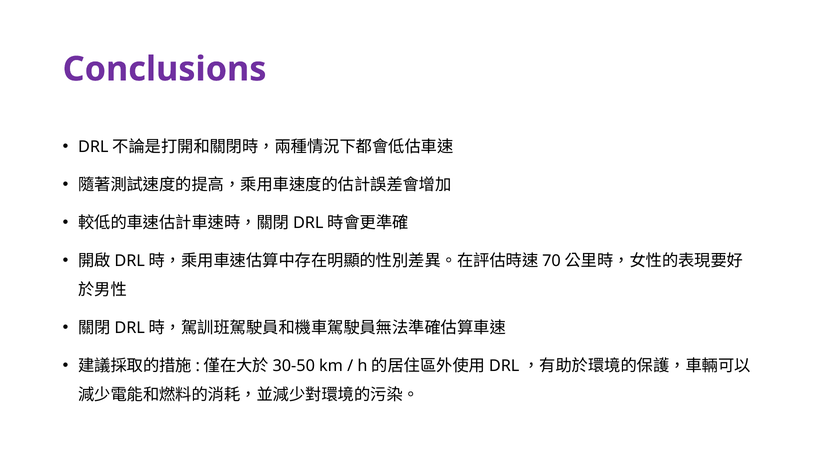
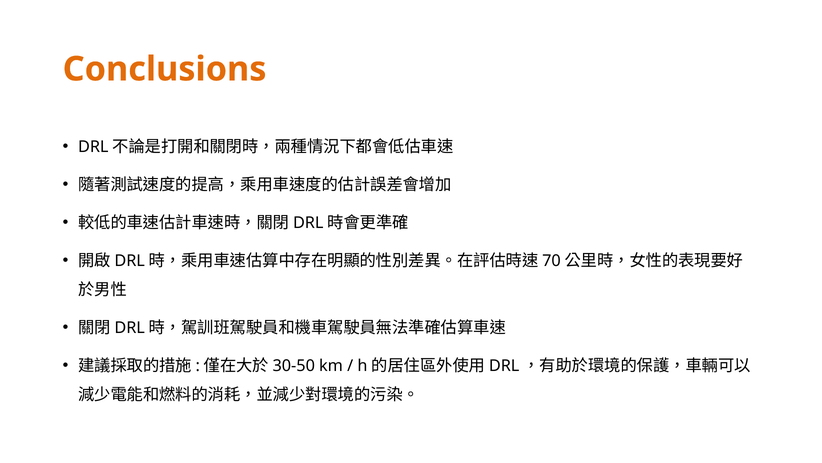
Conclusions colour: purple -> orange (165, 69)
